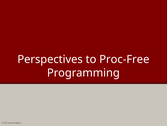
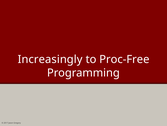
Perspectives: Perspectives -> Increasingly (50, 59)
